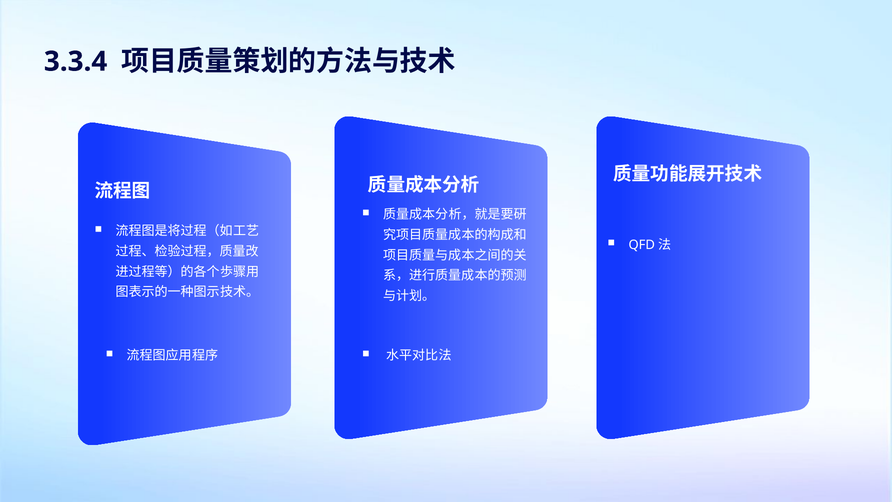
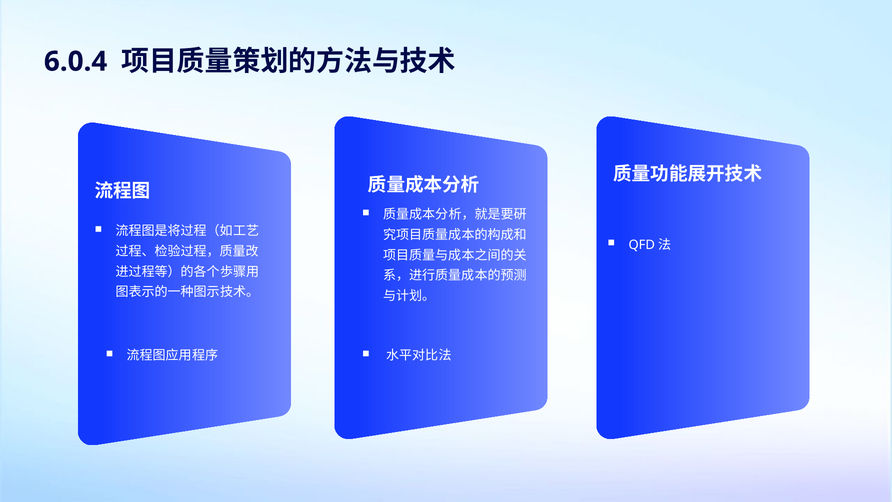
3.3.4: 3.3.4 -> 6.0.4 (76, 61)
